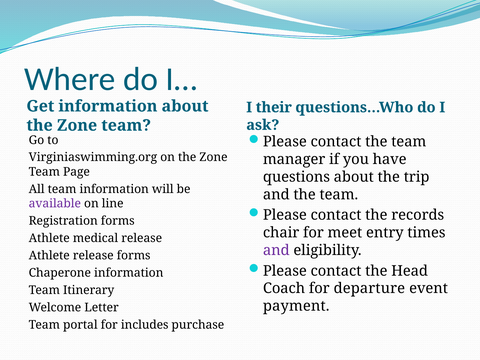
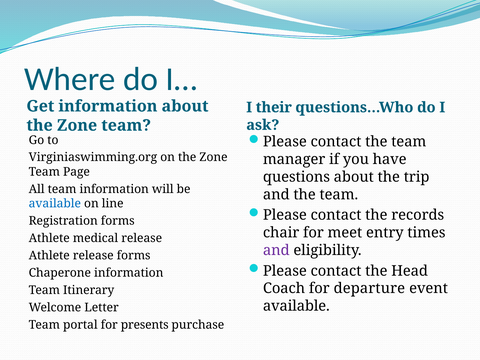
available colour: purple -> blue (55, 203)
payment: payment -> available (296, 306)
includes: includes -> presents (145, 325)
